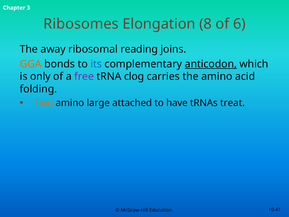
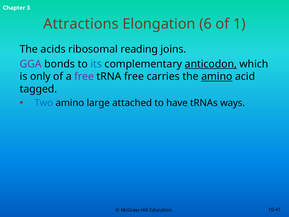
Ribosomes: Ribosomes -> Attractions (81, 24)
8: 8 -> 6 (206, 24)
6: 6 -> 1 (239, 24)
away: away -> acids (53, 49)
GGA colour: orange -> purple (31, 64)
tRNA clog: clog -> free (134, 76)
amino underline: none -> present (217, 76)
folding: folding -> tagged (38, 89)
Two colour: orange -> blue (44, 103)
treat: treat -> ways (233, 103)
